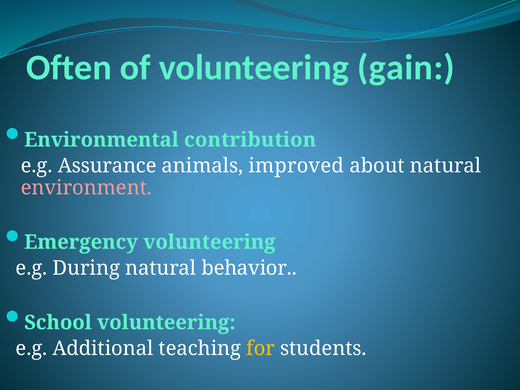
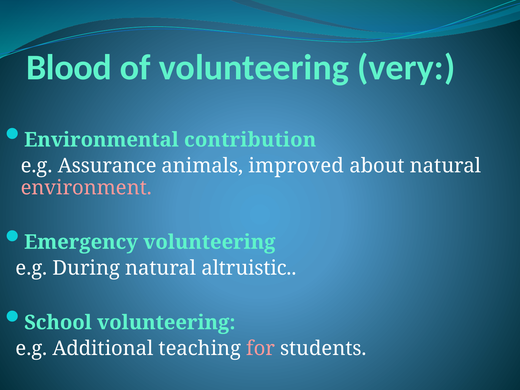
Often: Often -> Blood (69, 67)
gain: gain -> very (406, 67)
behavior: behavior -> altruistic (249, 268)
for colour: yellow -> pink (261, 349)
